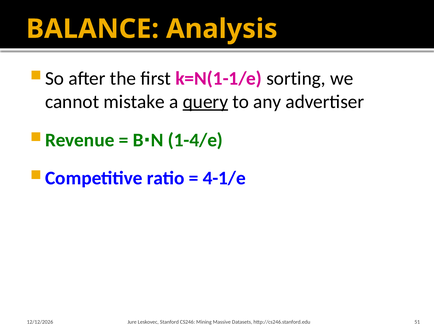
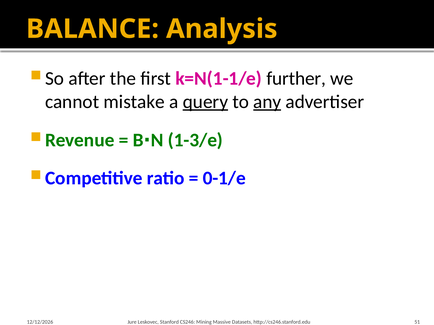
sorting: sorting -> further (296, 79)
any underline: none -> present (267, 102)
1-4/e: 1-4/e -> 1-3/e (195, 140)
4-1/e: 4-1/e -> 0-1/e (224, 179)
